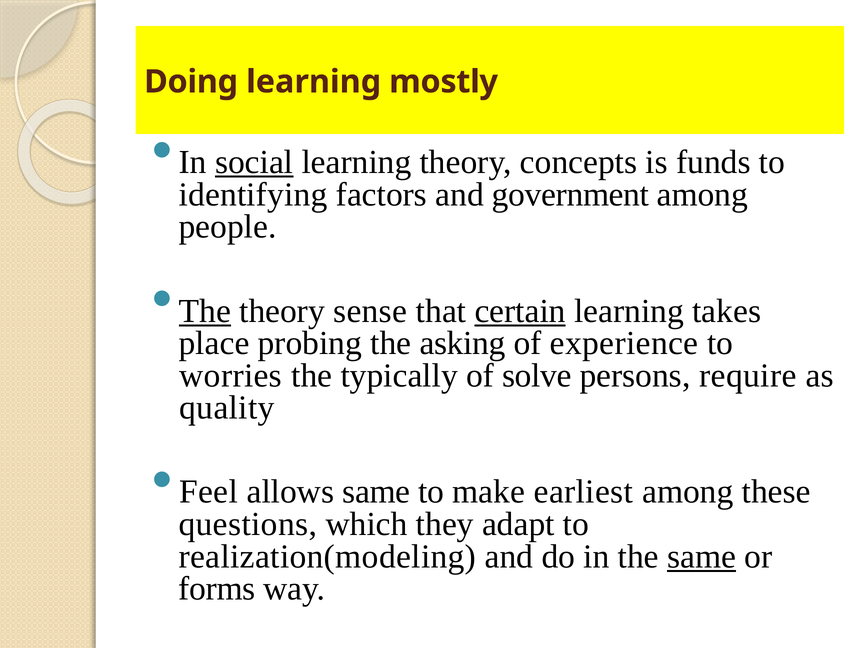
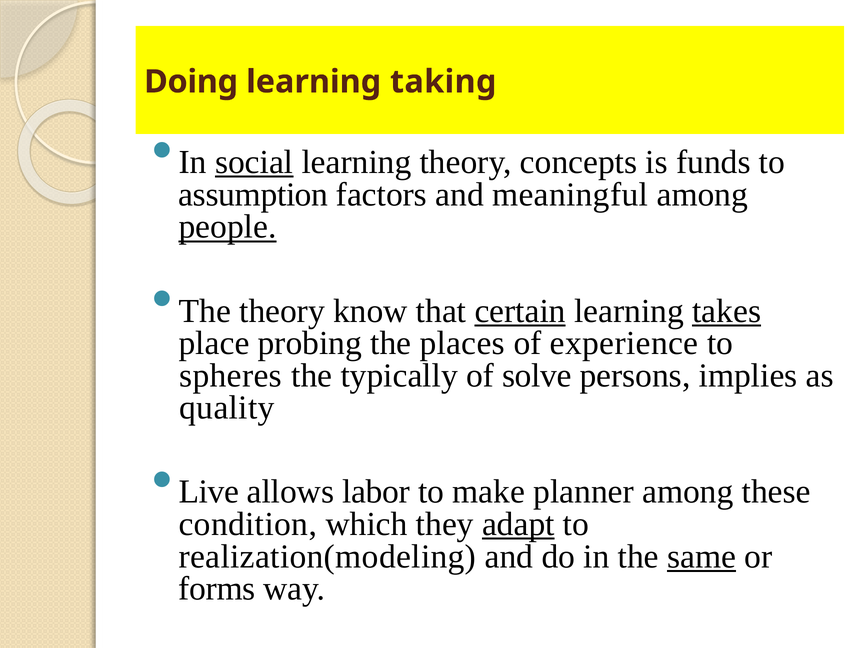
mostly: mostly -> taking (443, 82)
identifying: identifying -> assumption (253, 195)
government: government -> meaningful (570, 195)
people underline: none -> present (228, 227)
The underline: present -> none (205, 311)
sense: sense -> know (370, 311)
takes underline: none -> present (727, 311)
asking: asking -> places (462, 343)
worries: worries -> spheres (231, 375)
require: require -> implies (748, 375)
Feel: Feel -> Live (209, 492)
allows same: same -> labor (376, 492)
earliest: earliest -> planner (584, 492)
questions: questions -> condition (248, 524)
adapt underline: none -> present (518, 524)
